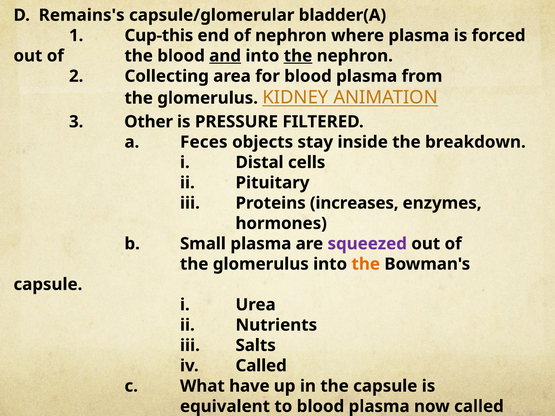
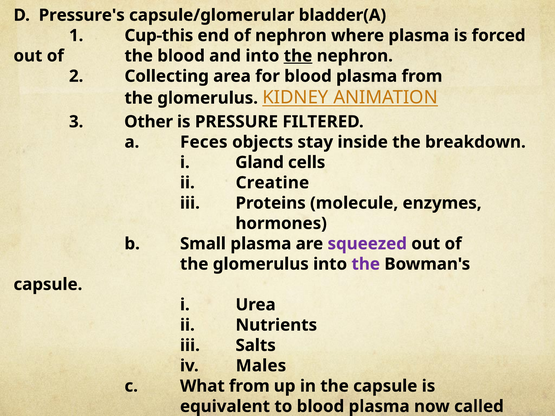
Remains's: Remains's -> Pressure's (82, 15)
and underline: present -> none (225, 56)
Distal: Distal -> Gland (260, 162)
Pituitary: Pituitary -> Creatine (272, 183)
increases: increases -> molecule (354, 203)
the colour: orange -> purple (366, 264)
iv Called: Called -> Males (261, 366)
What have: have -> from (249, 386)
